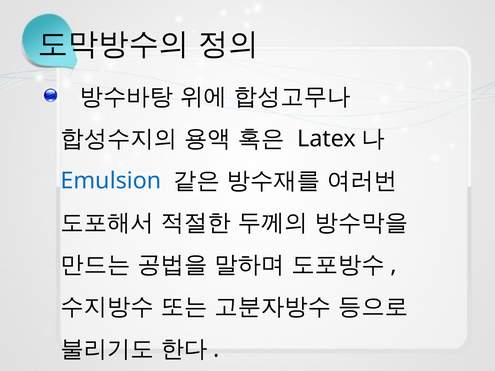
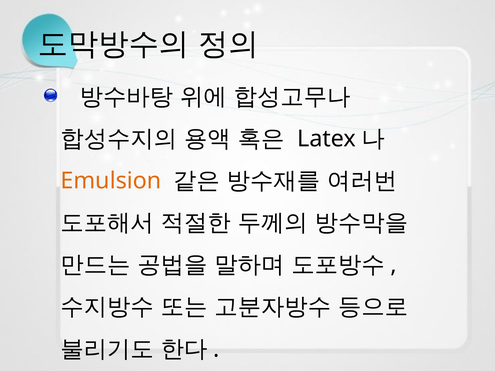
Emulsion colour: blue -> orange (111, 181)
